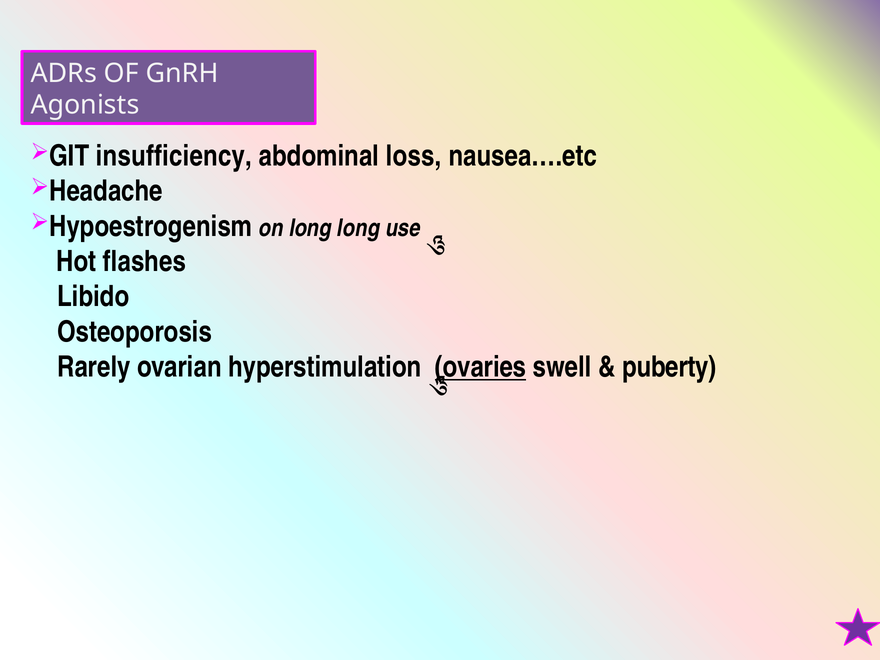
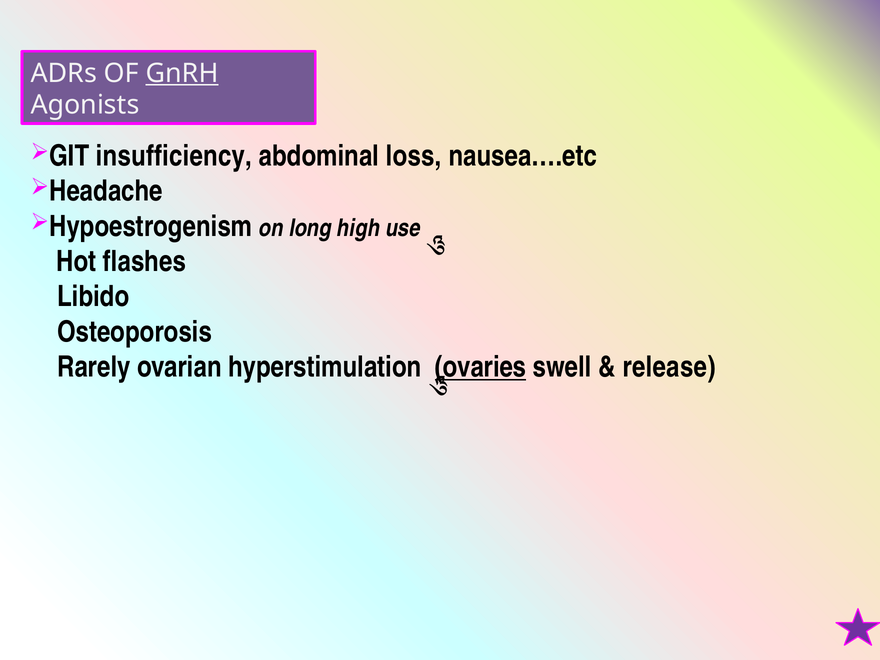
GnRH underline: none -> present (182, 73)
long long: long -> high (358, 228)
puberty: puberty -> release (669, 367)
